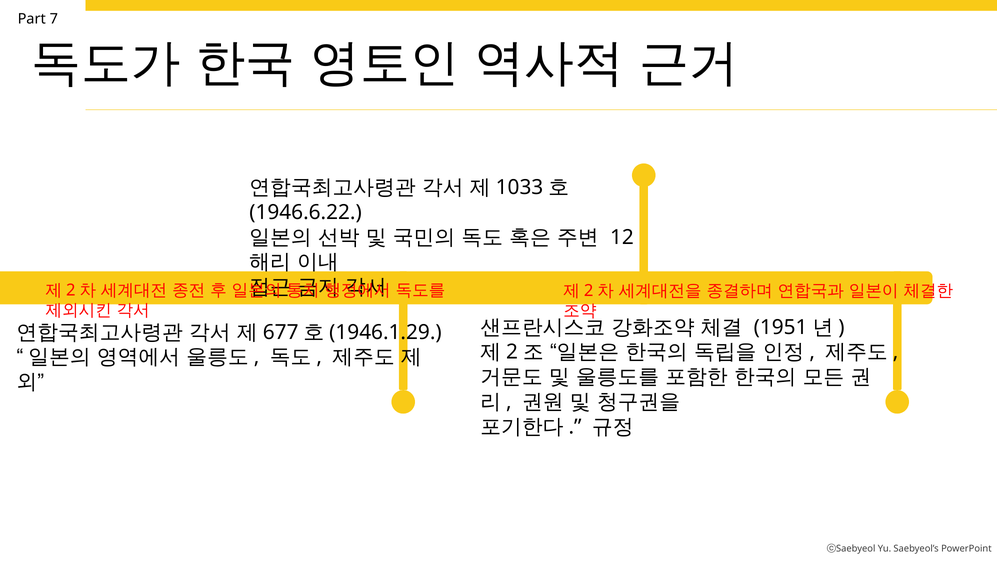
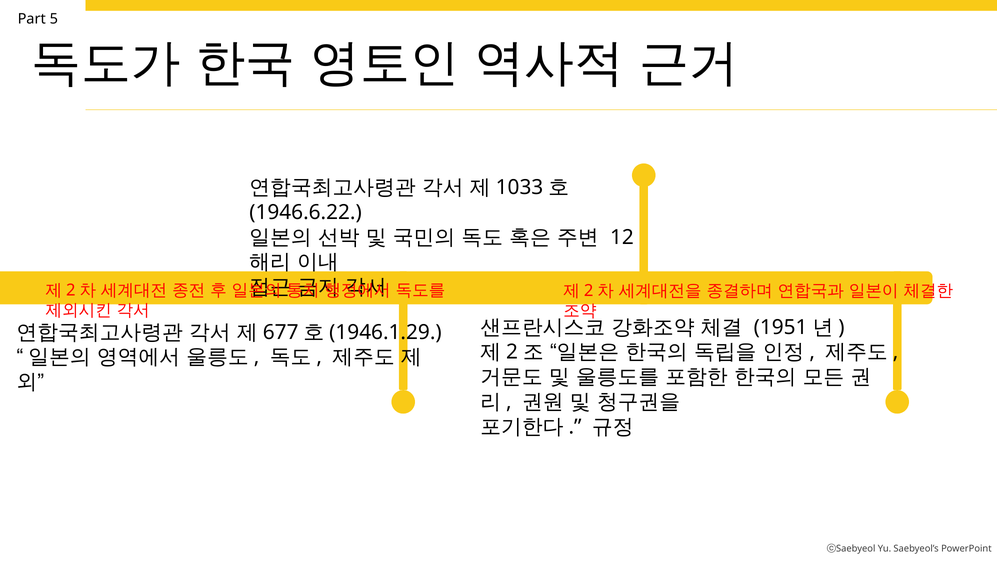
7: 7 -> 5 (54, 19)
